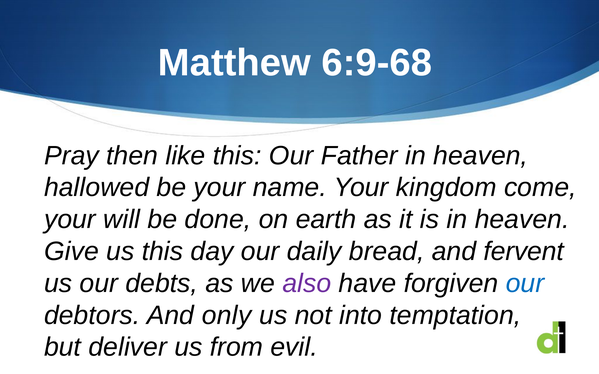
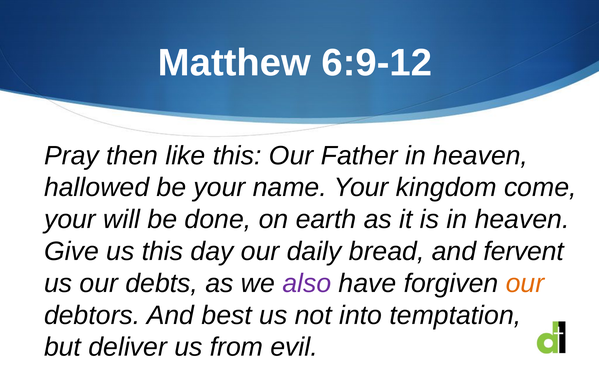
6:9-68: 6:9-68 -> 6:9-12 (377, 63)
our colour: blue -> orange (525, 284)
only: only -> best (227, 316)
